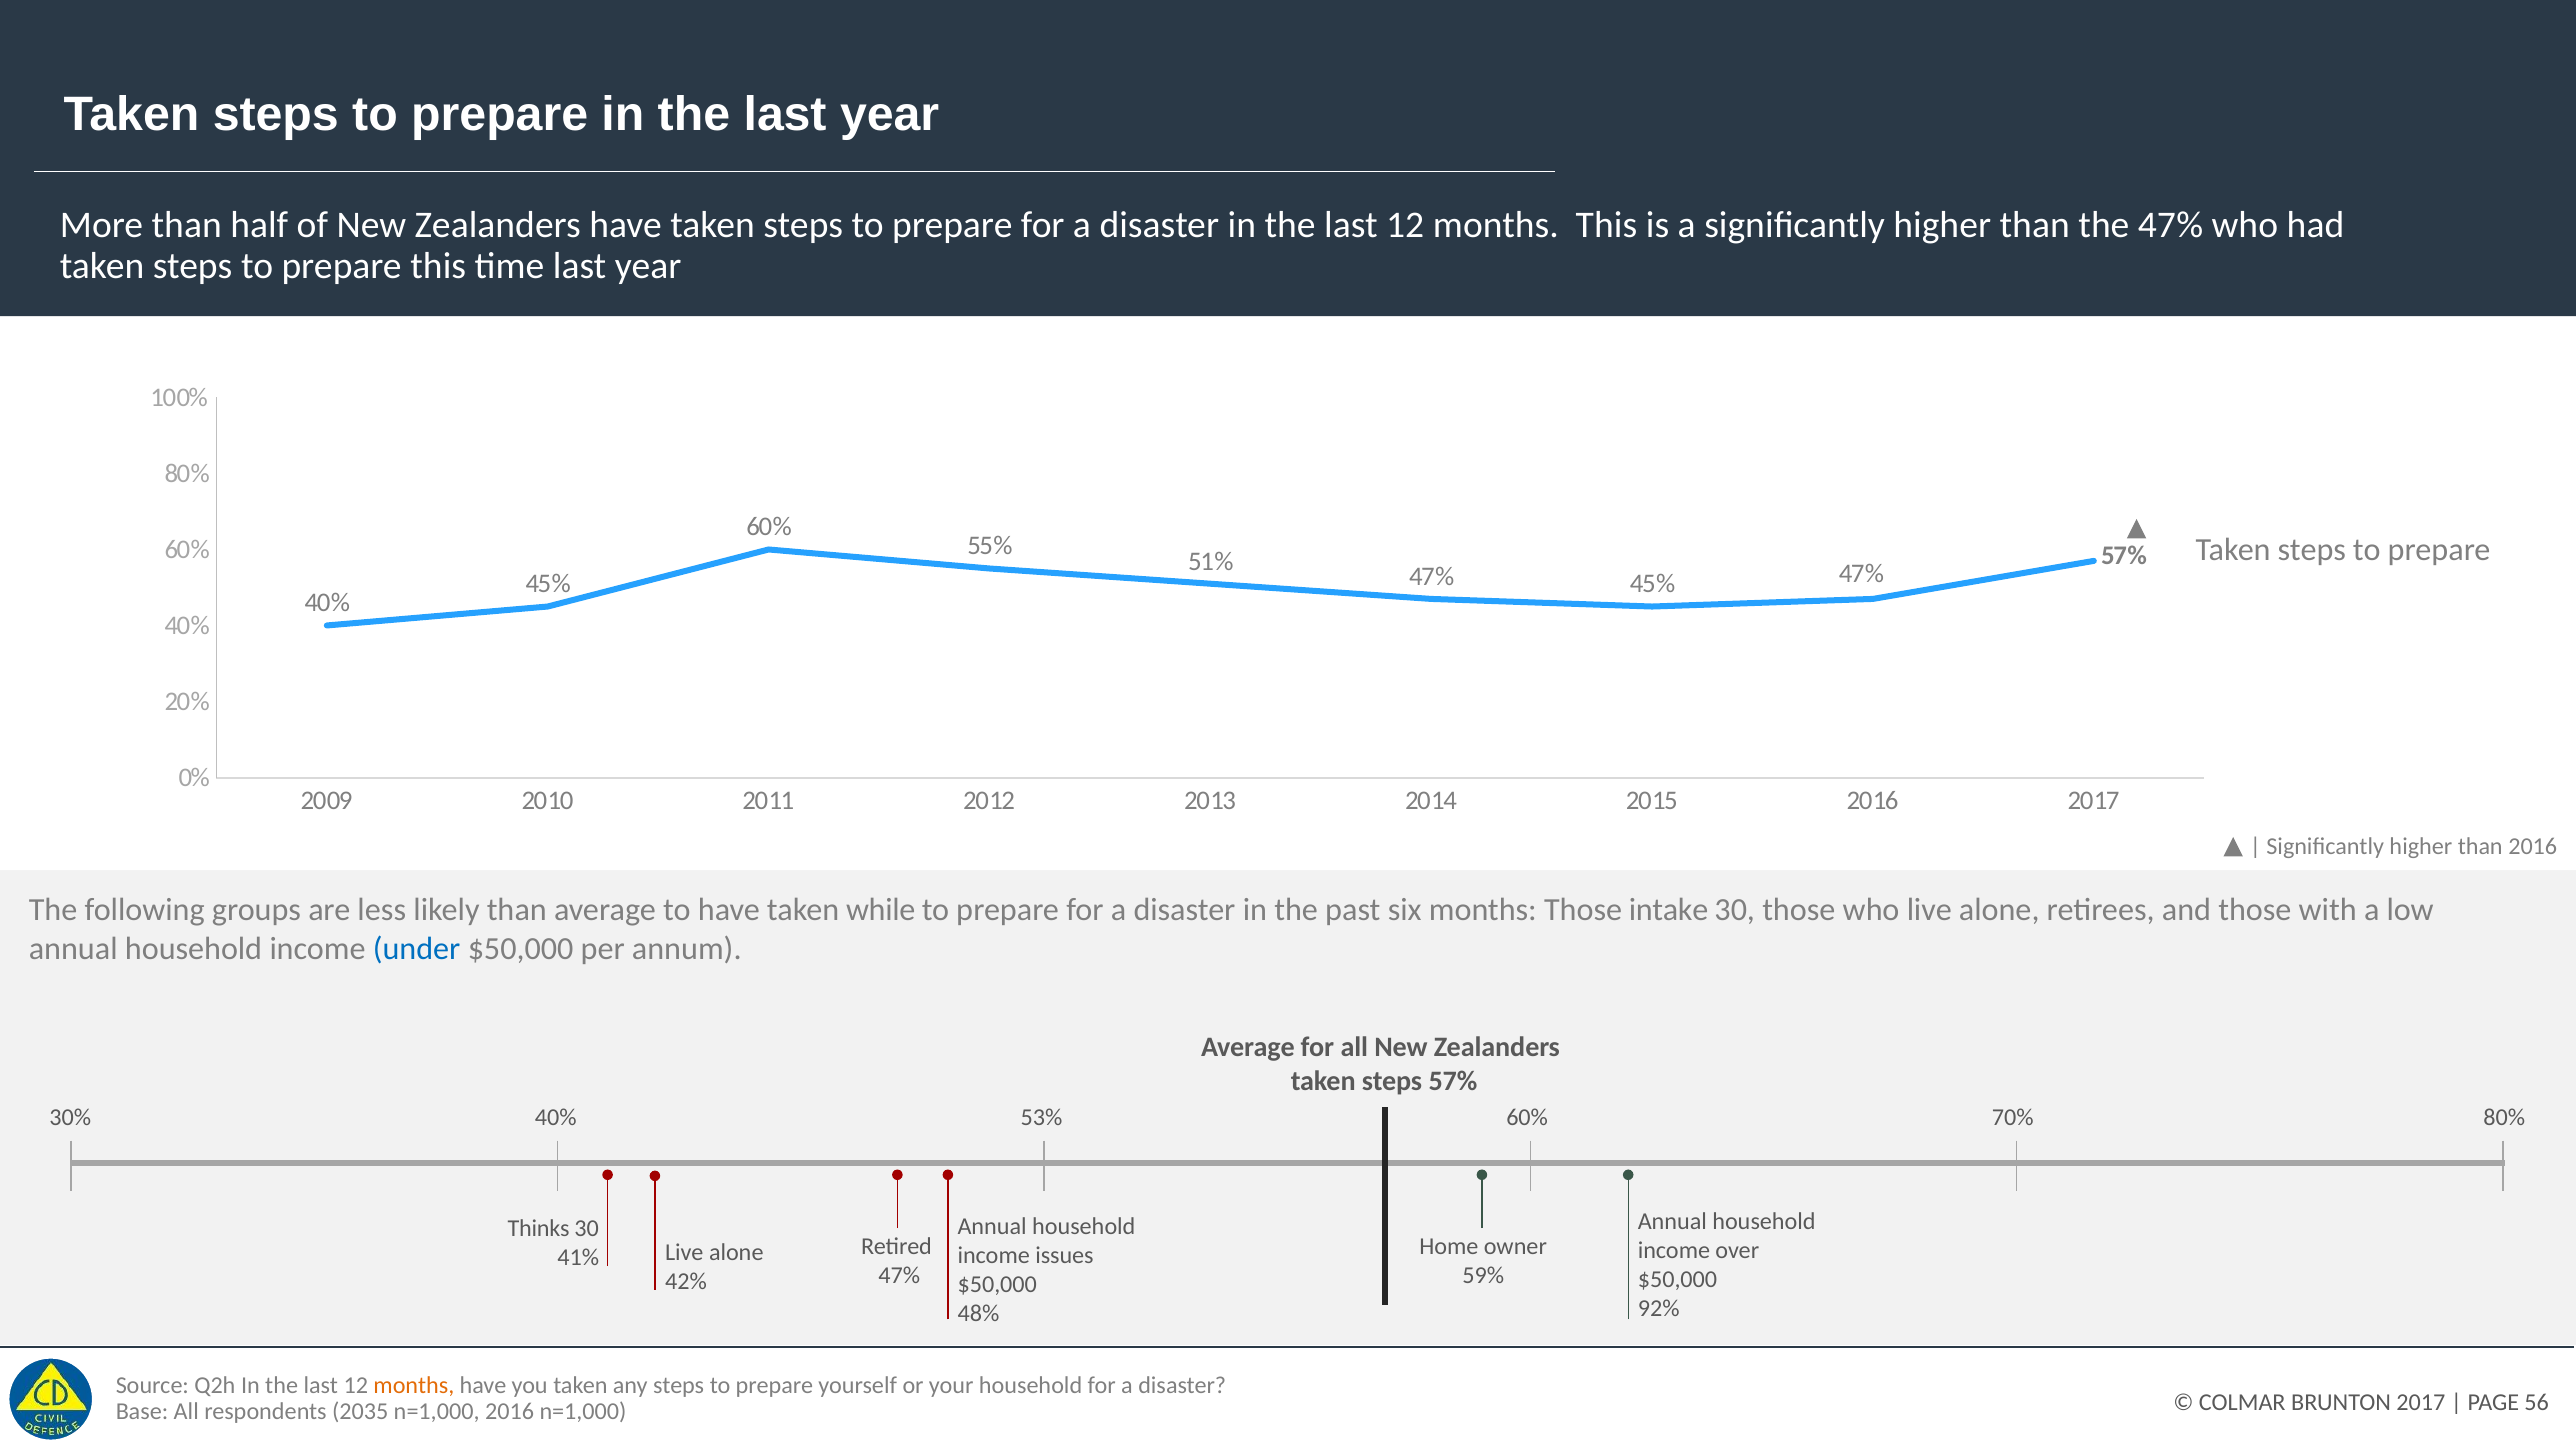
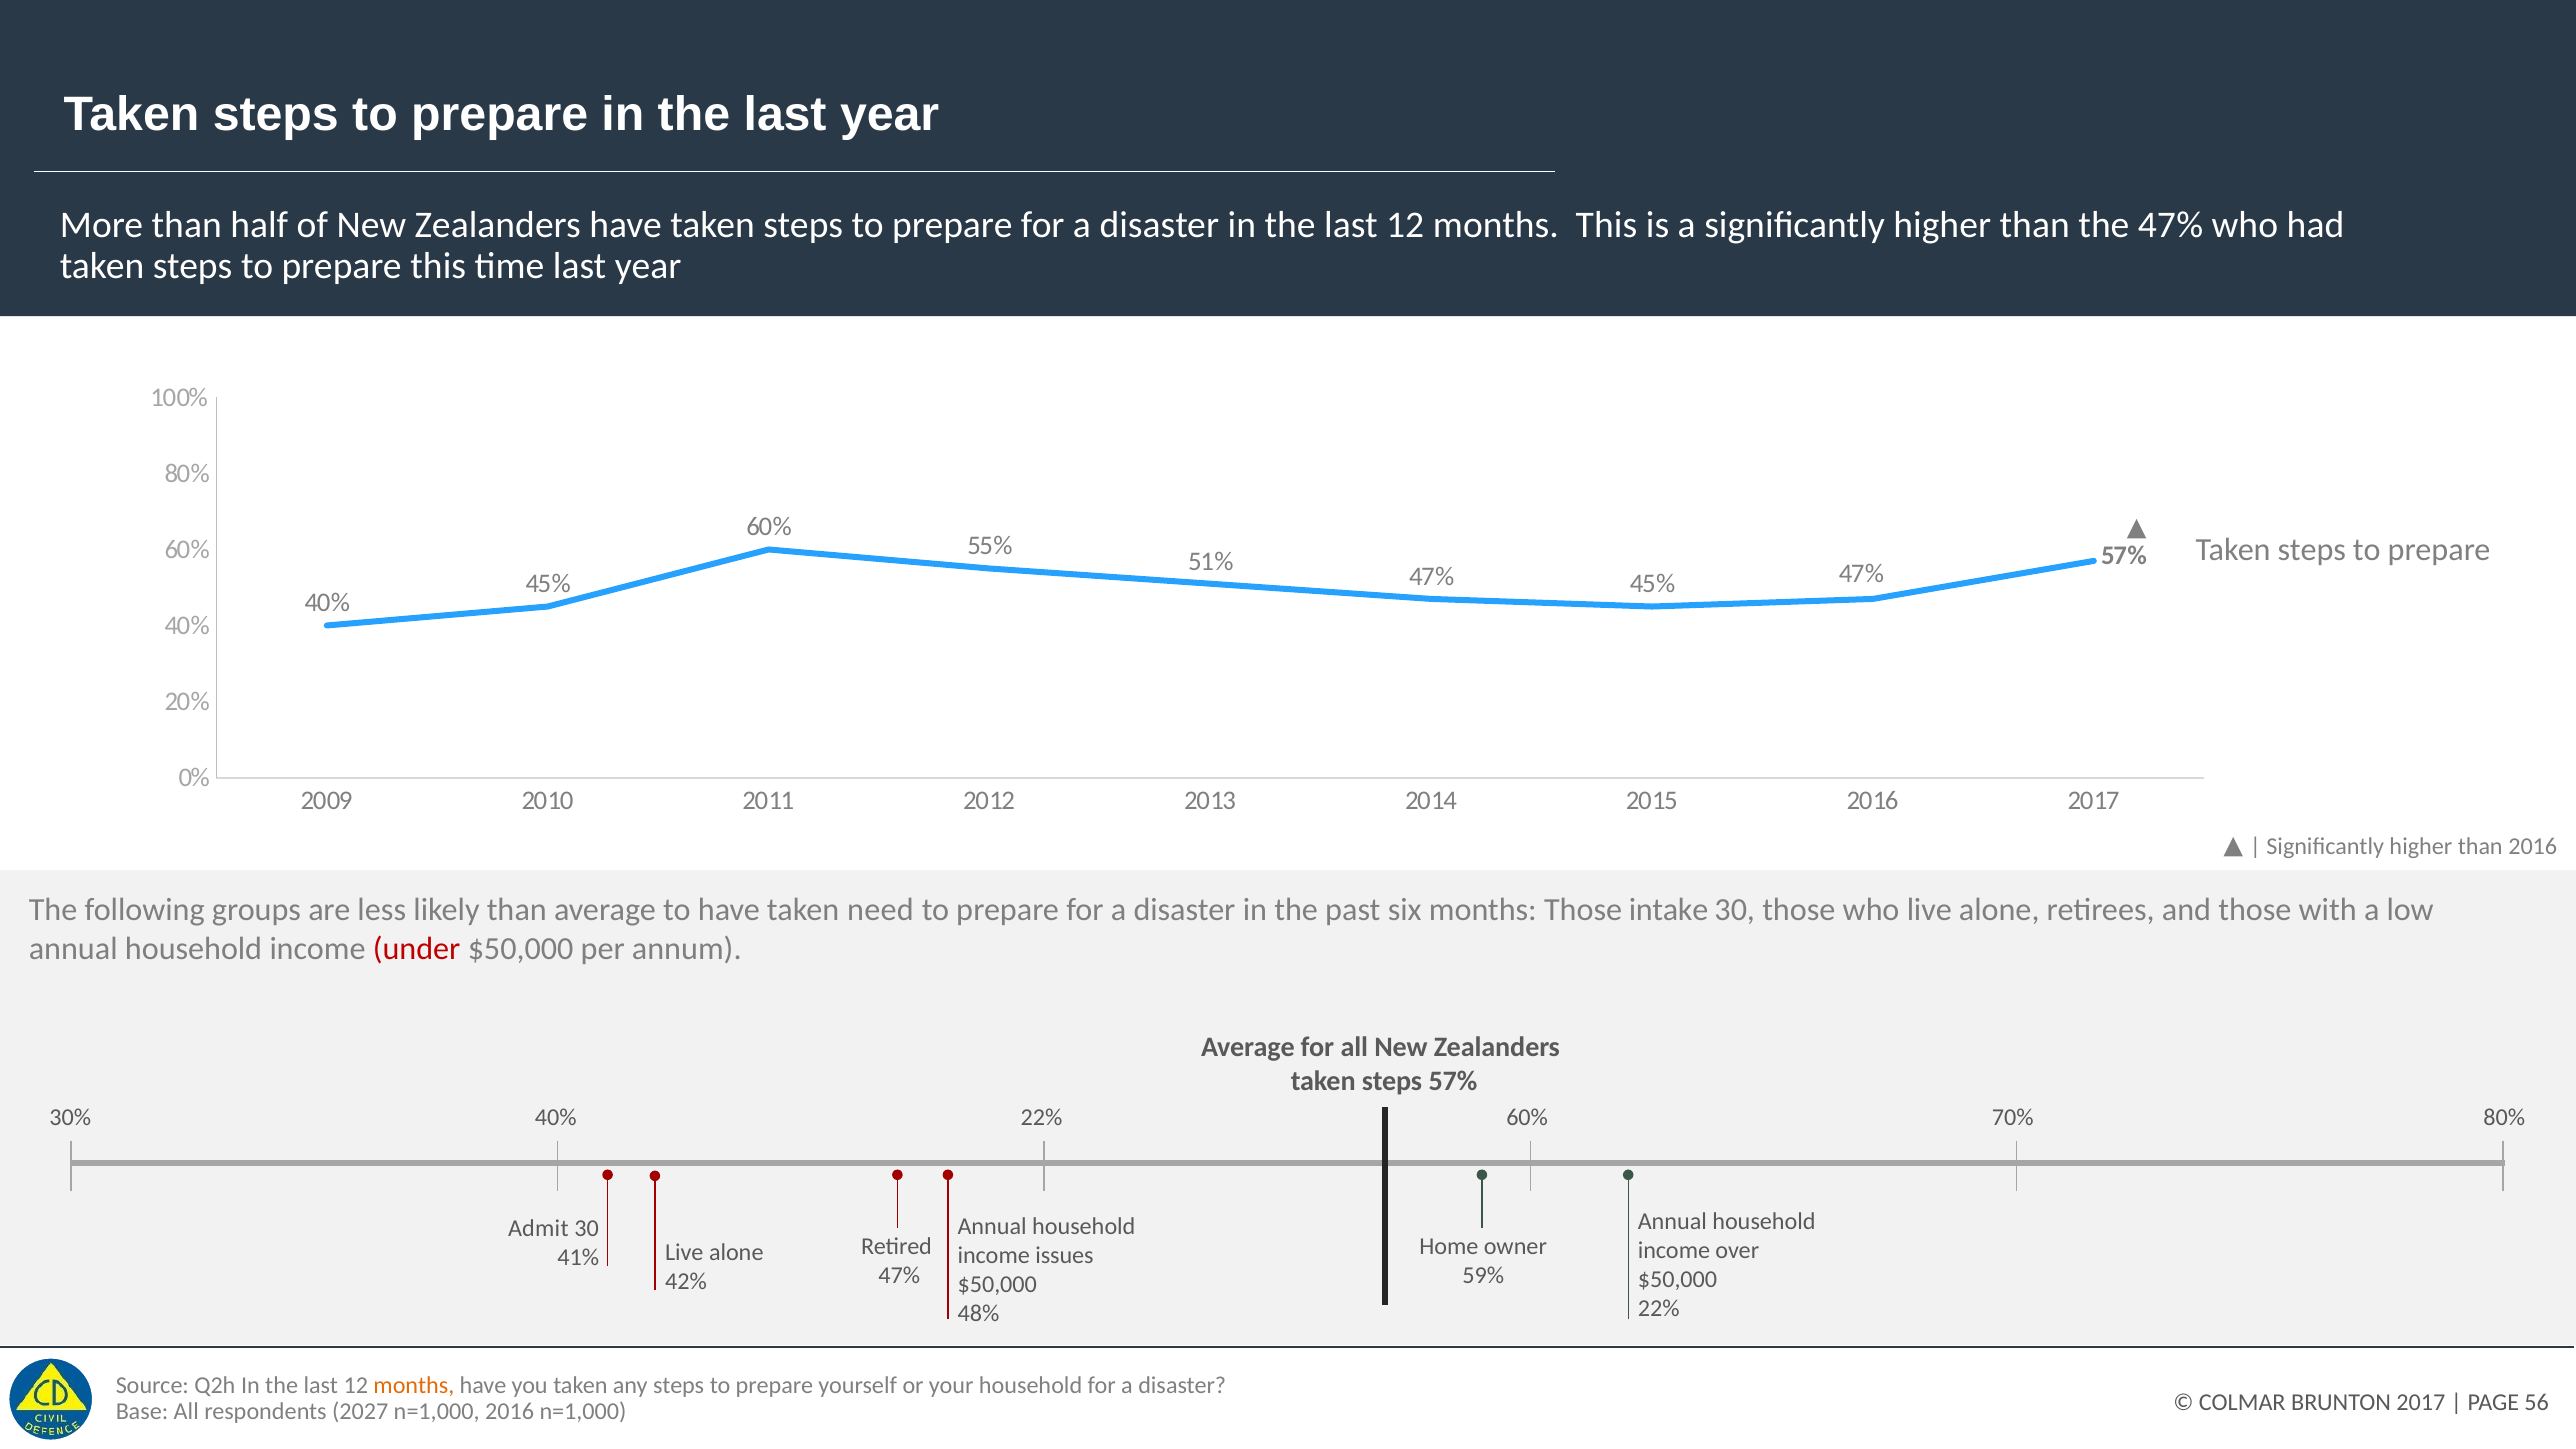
while: while -> need (880, 910)
under colour: blue -> red (417, 949)
53%: 53% -> 22% (1041, 1118)
Thinks: Thinks -> Admit (538, 1228)
92%: 92% -> 22% (1659, 1308)
2035: 2035 -> 2027 (360, 1411)
